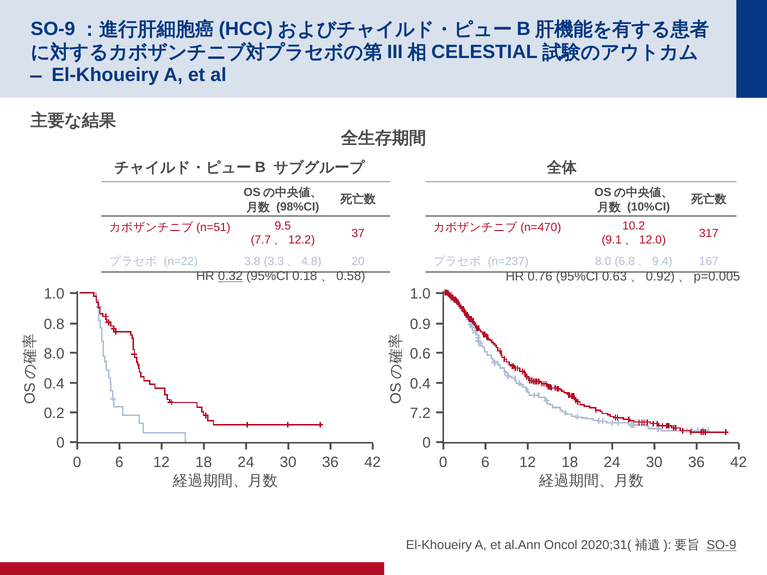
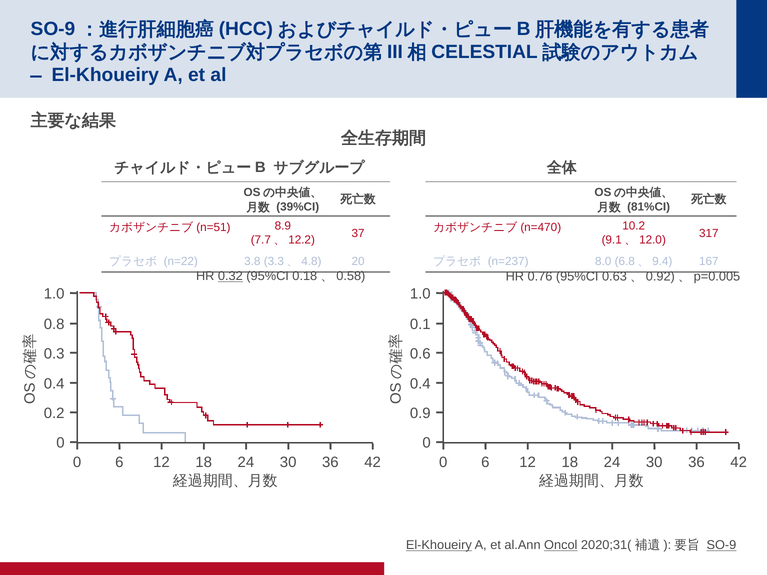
98%CI: 98%CI -> 39%CI (298, 207)
10%CI: 10%CI -> 81%CI (649, 207)
9.5: 9.5 -> 8.9 (283, 226)
0.9: 0.9 -> 0.1 (420, 325)
8.0: 8.0 -> 0.3 (54, 354)
7.2: 7.2 -> 0.9 (420, 413)
El-Khoueiry underline: none -> present (439, 545)
Oncol underline: none -> present (561, 545)
